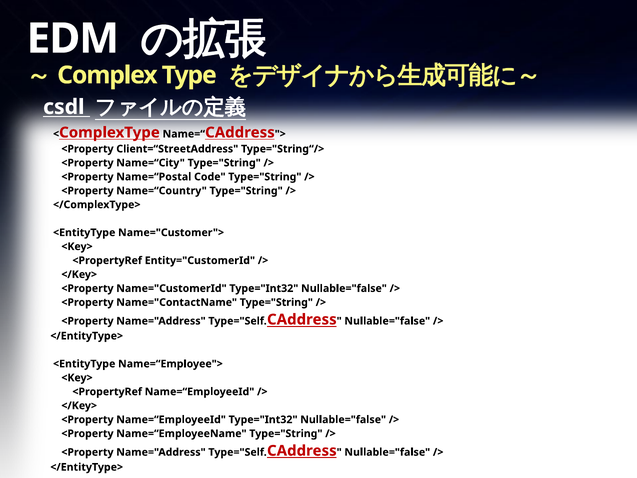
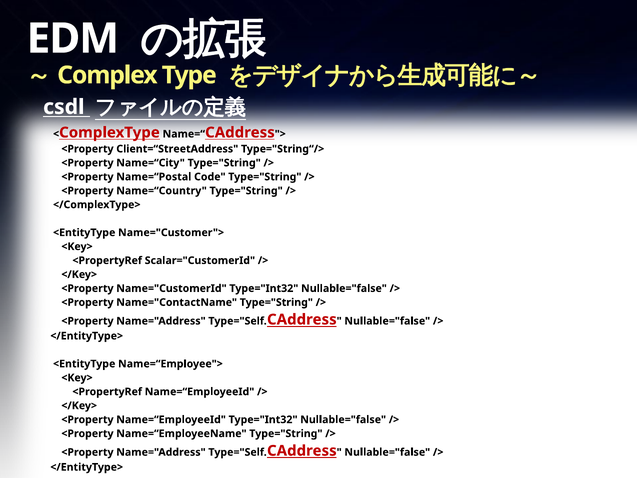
Entity="CustomerId: Entity="CustomerId -> Scalar="CustomerId (200, 260)
